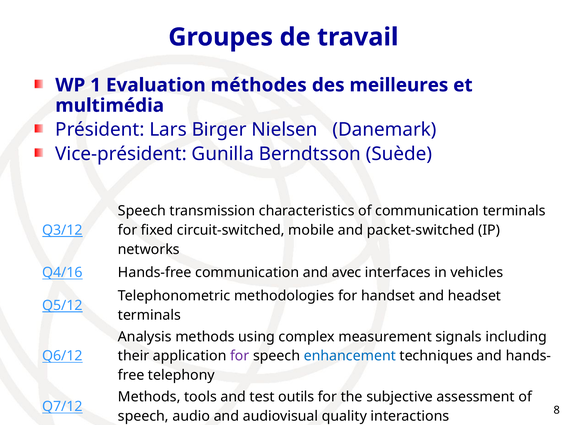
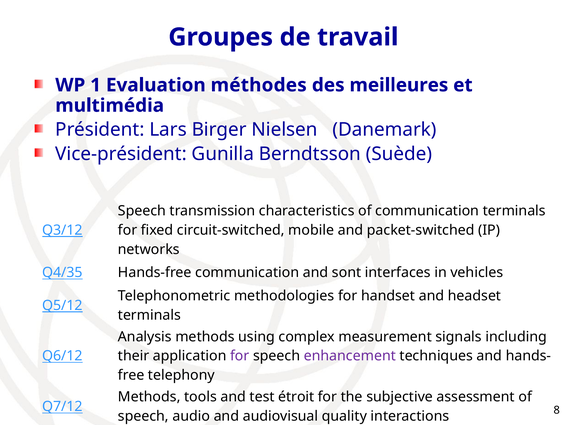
Q4/16: Q4/16 -> Q4/35 (62, 273)
avec: avec -> sont (347, 273)
enhancement colour: blue -> purple (350, 356)
outils: outils -> étroit (296, 397)
